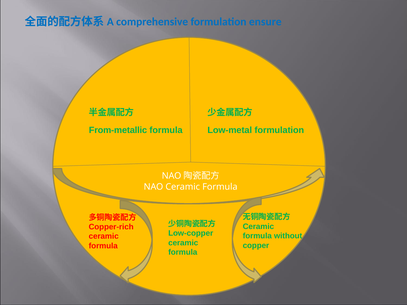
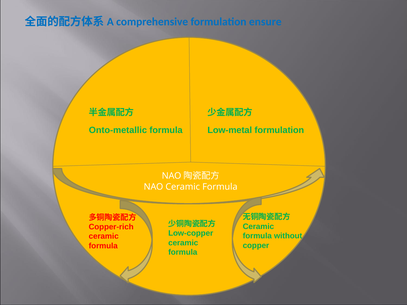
From-metallic: From-metallic -> Onto-metallic (118, 130)
